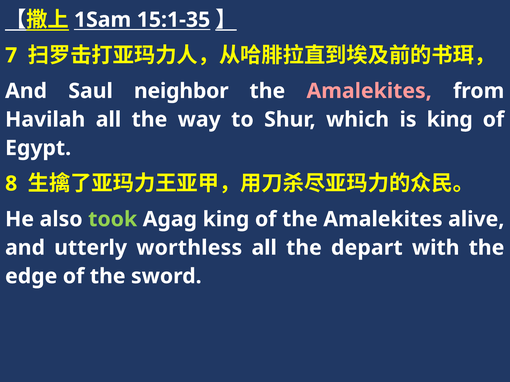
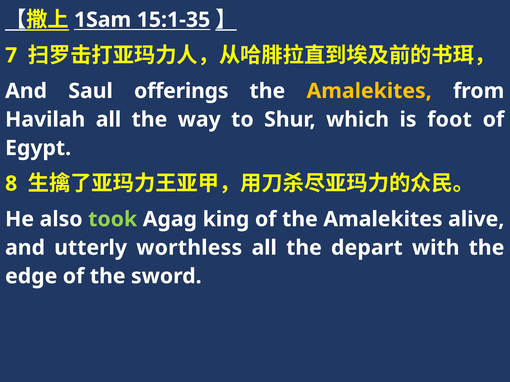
neighbor: neighbor -> offerings (181, 91)
Amalekites colour: pink -> yellow (369, 91)
is king: king -> foot (450, 120)
